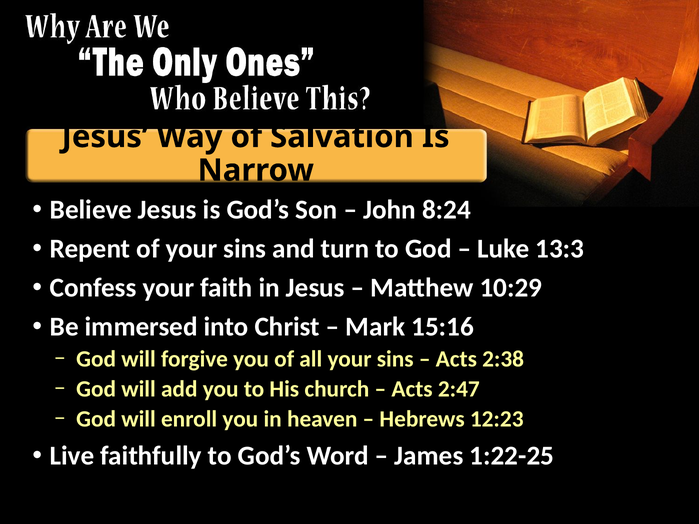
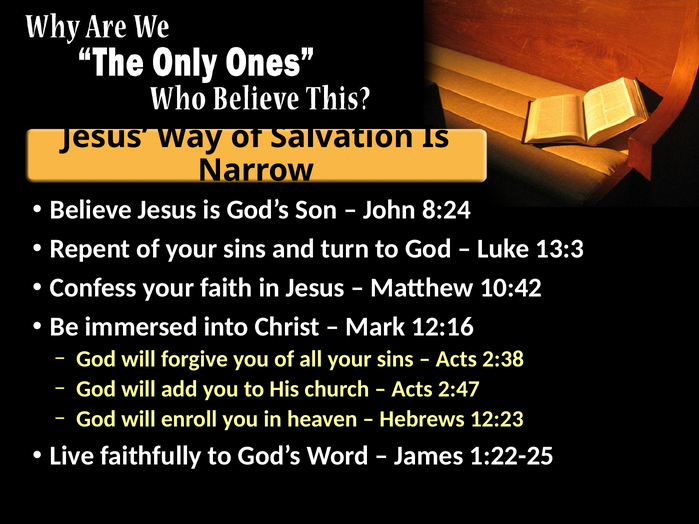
10:29: 10:29 -> 10:42 (511, 288)
15:16: 15:16 -> 12:16 (443, 327)
